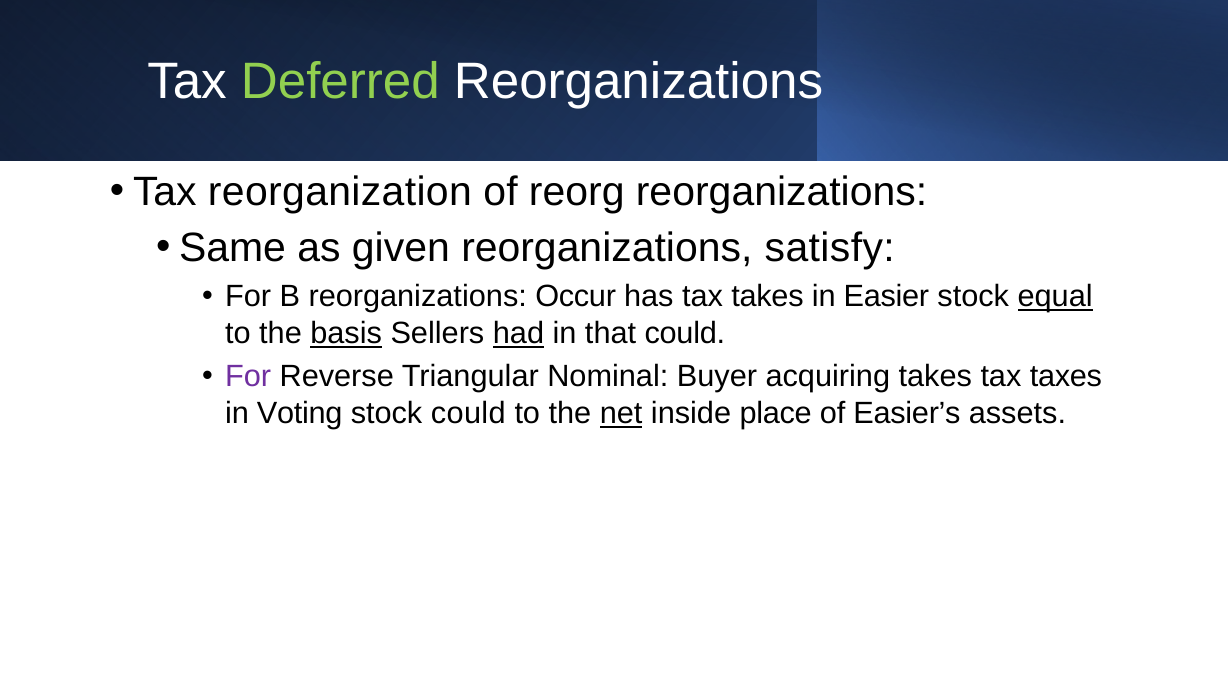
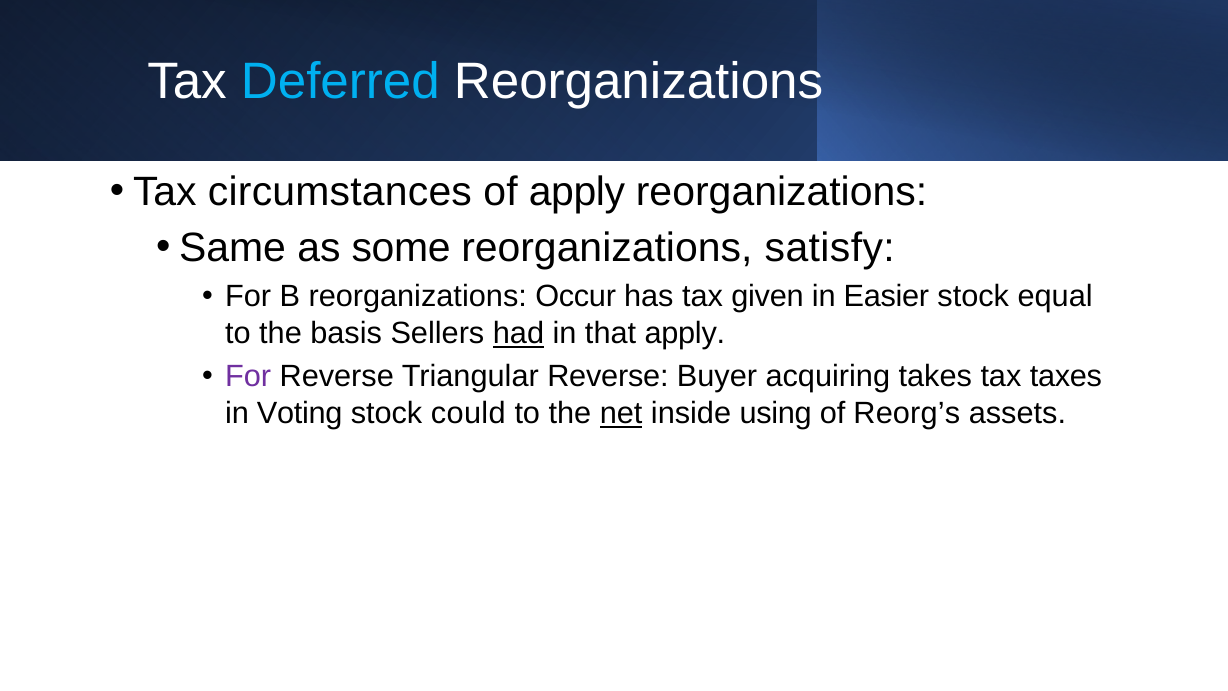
Deferred colour: light green -> light blue (340, 81)
reorganization: reorganization -> circumstances (340, 192)
of reorg: reorg -> apply (577, 192)
given: given -> some (401, 248)
tax takes: takes -> given (768, 297)
equal underline: present -> none (1055, 297)
basis underline: present -> none (346, 333)
that could: could -> apply (685, 333)
Triangular Nominal: Nominal -> Reverse (608, 377)
place: place -> using (776, 413)
Easier’s: Easier’s -> Reorg’s (907, 413)
